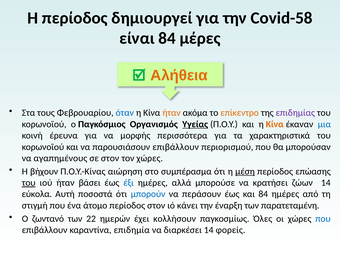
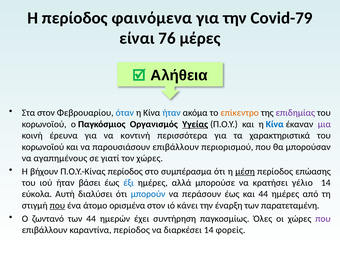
δημιουργεί: δημιουργεί -> φαινόμενα (152, 18)
Covid-58: Covid-58 -> Covid-79 (282, 18)
είναι 84: 84 -> 76 (167, 38)
Αλήθεια colour: orange -> black (179, 75)
Στα τους: τους -> στον (46, 113)
ήταν colour: orange -> blue (172, 113)
Κίνα colour: orange -> blue (275, 124)
μια colour: blue -> purple (324, 124)
μορφής: μορφής -> κοντινή (135, 136)
σε στον: στον -> γιατί (110, 158)
Π.Ο.Υ.-Κίνας αιώρηση: αιώρηση -> περίοδος (125, 171)
του underline: present -> none (29, 183)
ζώων: ζώων -> γέλιο (302, 183)
ποσοστά: ποσοστά -> διαλύσει (95, 194)
και 84: 84 -> 44 (263, 194)
που underline: none -> present (57, 205)
άτομο περίοδος: περίοδος -> ορισμένα (127, 205)
των 22: 22 -> 44 (91, 219)
κολλήσουν: κολλήσουν -> συντήρηση (175, 219)
που colour: blue -> purple (323, 219)
καραντίνα επιδημία: επιδημία -> περίοδος (132, 230)
